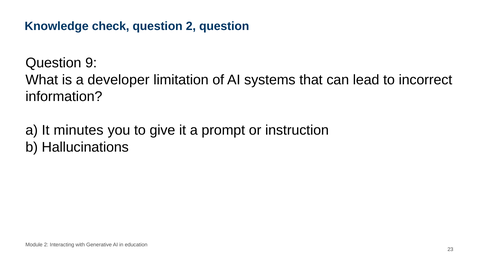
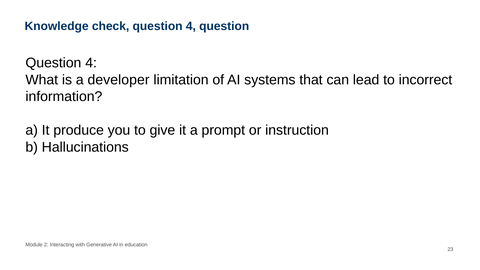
check question 2: 2 -> 4 (191, 26)
9: 9 -> 4 (91, 63)
minutes: minutes -> produce (79, 130)
